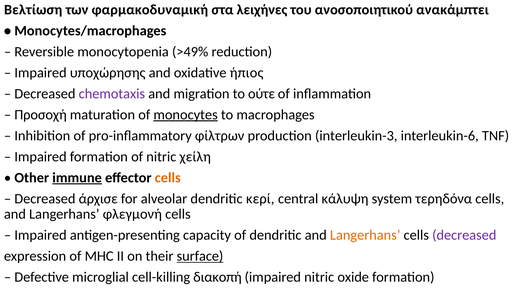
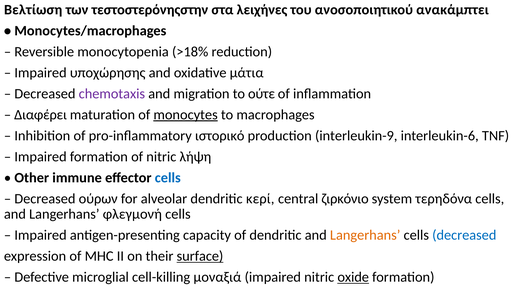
φαρμακοδυναμική: φαρμακοδυναμική -> τεστοστερόνηςστην (150, 10)
>49%: >49% -> >18% (190, 52)
ήπιος: ήπιος -> μάτια (247, 73)
Προσοχή: Προσοχή -> Διαφέρει (41, 115)
φίλτρων: φίλτρων -> ιστορικό (220, 136)
interleukin-3: interleukin-3 -> interleukin-9 (356, 136)
χείλη: χείλη -> λήψη (195, 157)
immune underline: present -> none (77, 178)
cells colour: orange -> blue (168, 178)
άρχισε: άρχισε -> ούρων (98, 199)
κάλυψη: κάλυψη -> ζιρκόνιο (345, 199)
decreased colour: purple -> blue (464, 235)
διακοπή: διακοπή -> μοναξιά (217, 277)
oxide underline: none -> present (353, 277)
